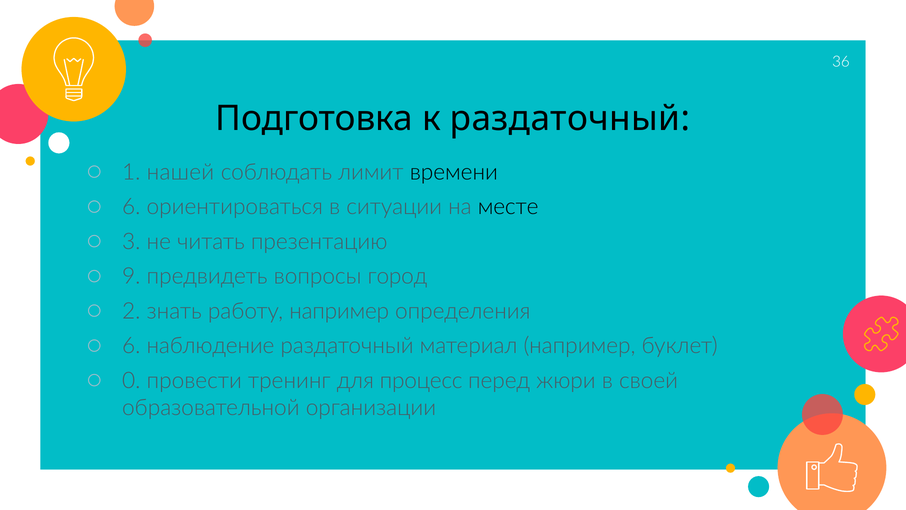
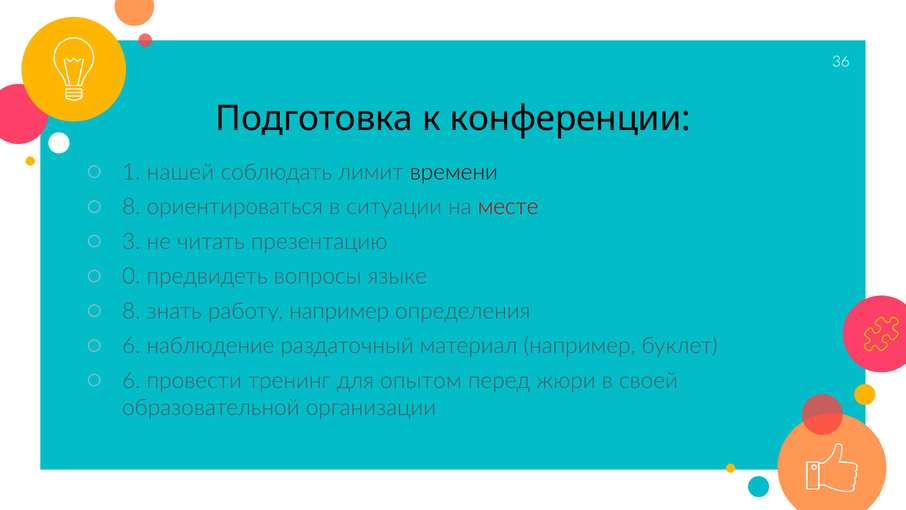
к раздаточный: раздаточный -> конференции (570, 119)
6: 6 -> 8 (131, 207)
месте colour: black -> red (508, 207)
9: 9 -> 0 (131, 276)
город: город -> языке (397, 276)
2: 2 -> 8 (131, 311)
0: 0 -> 6 (131, 380)
процесс: процесс -> опытом (421, 380)
